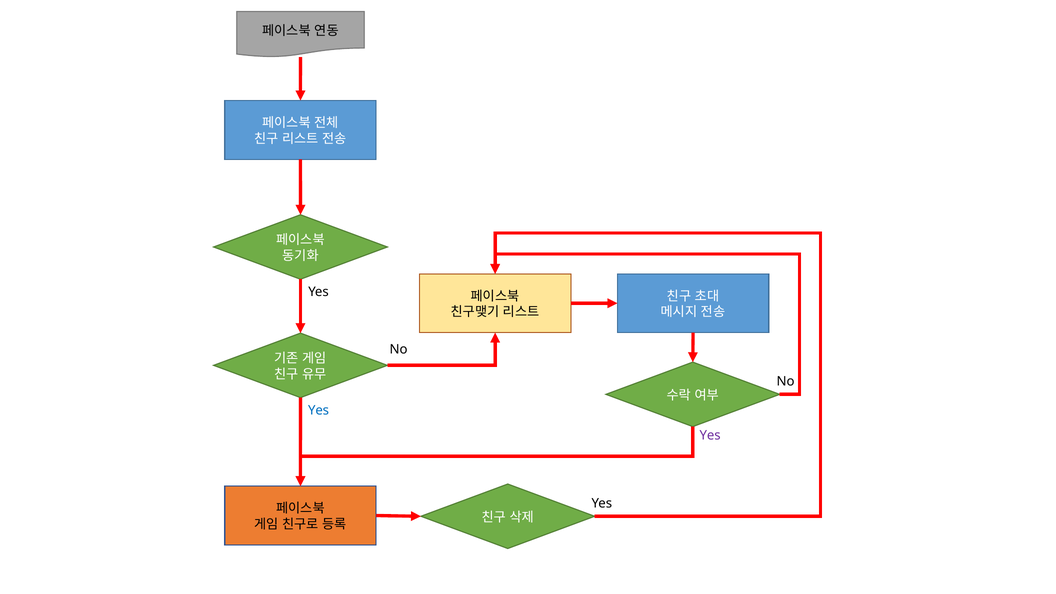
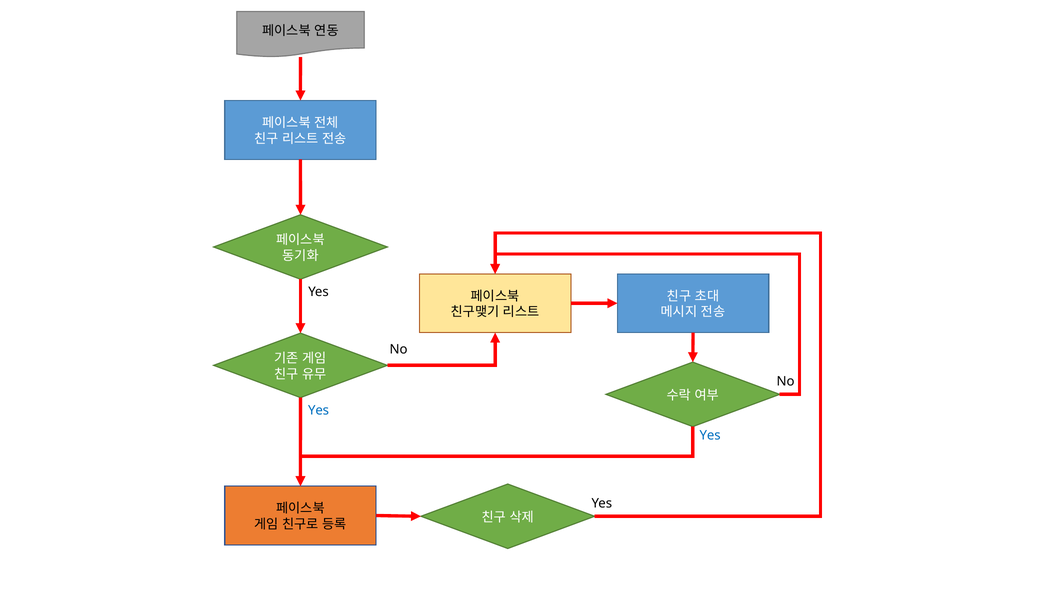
Yes colour: purple -> blue (710, 436)
